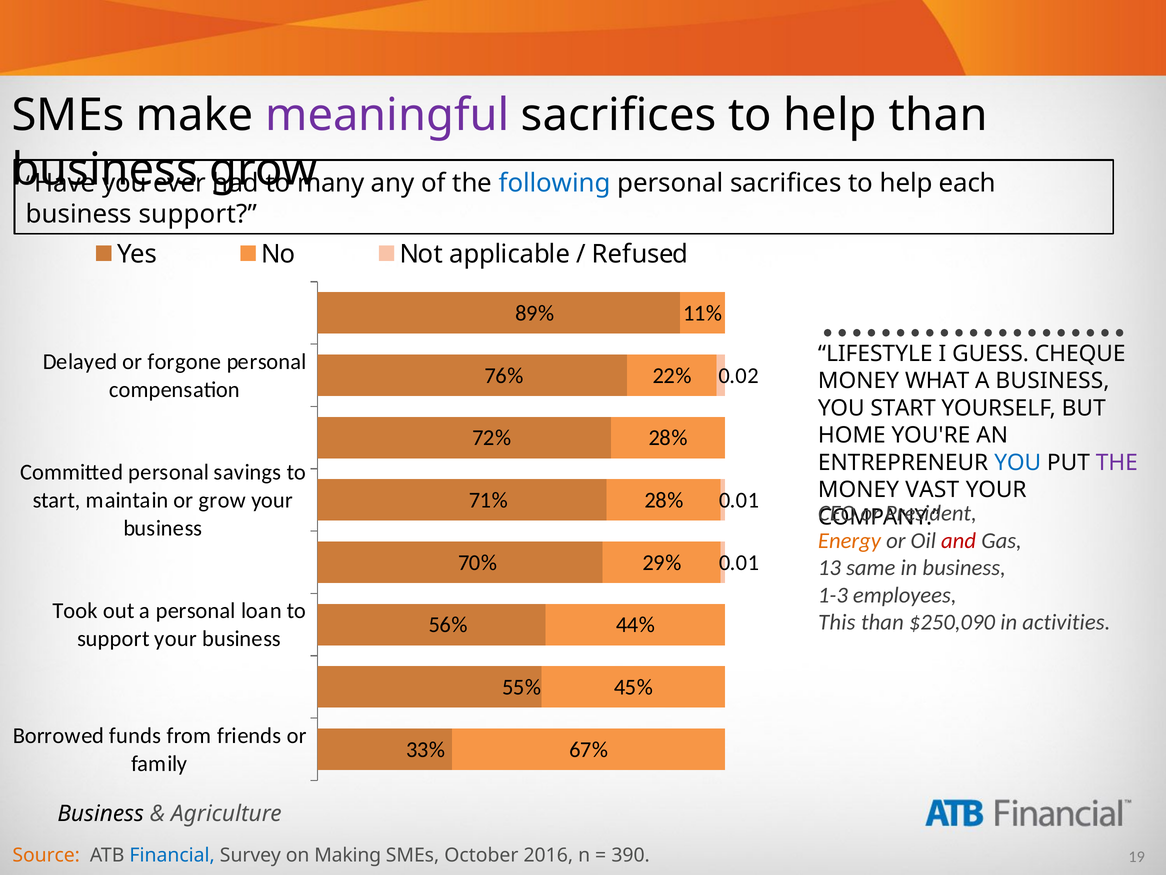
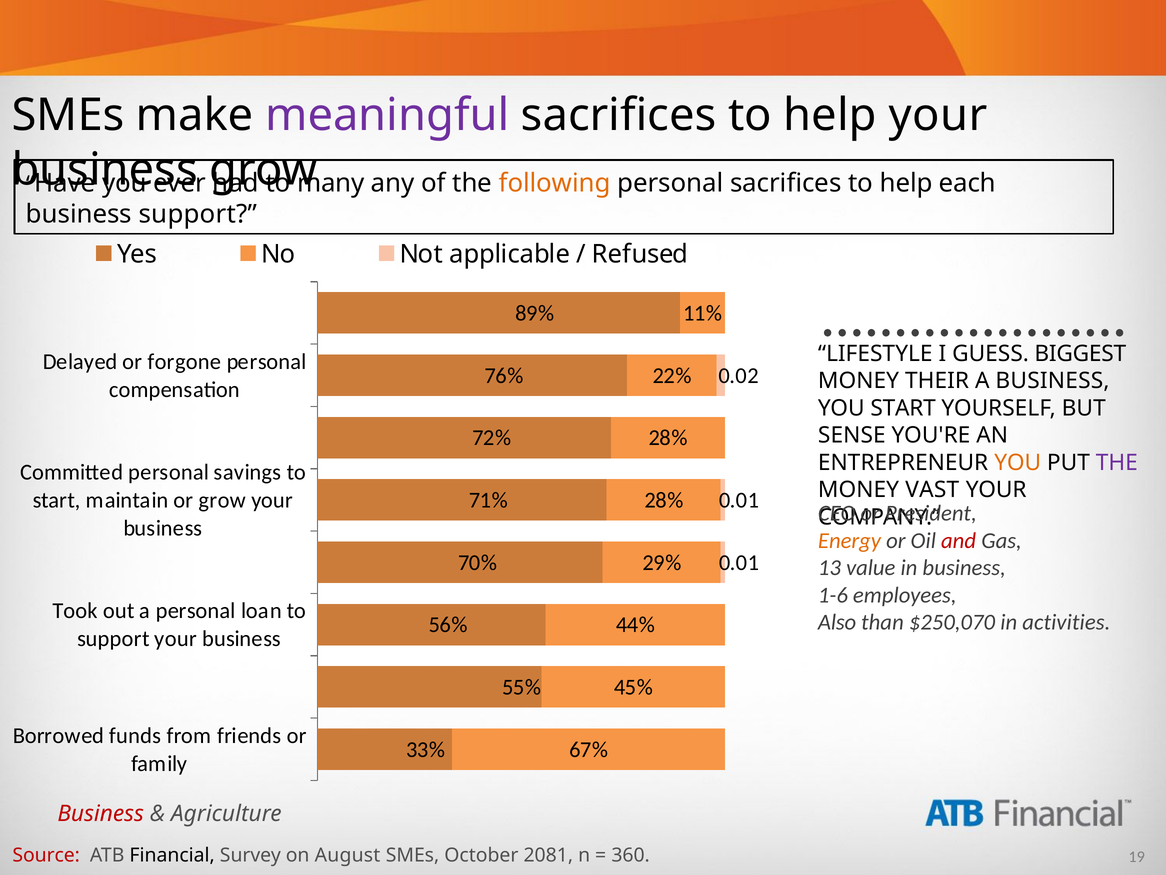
help than: than -> your (938, 115)
following colour: blue -> orange (555, 183)
CHEQUE: CHEQUE -> BIGGEST (1080, 354)
WHAT: WHAT -> THEIR (937, 381)
HOME: HOME -> SENSE (852, 435)
YOU colour: blue -> orange (1018, 462)
same: same -> value (871, 568)
1-3: 1-3 -> 1-6 (833, 595)
This: This -> Also (837, 622)
$250,090: $250,090 -> $250,070 (952, 622)
Business colour: black -> red (101, 813)
Source colour: orange -> red (46, 855)
Financial colour: blue -> black (172, 855)
Making: Making -> August (348, 855)
2016: 2016 -> 2081 (548, 855)
390: 390 -> 360 (631, 855)
